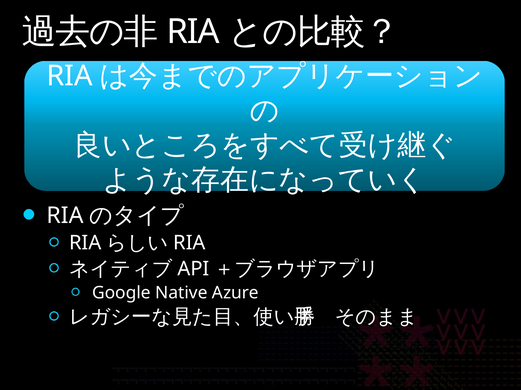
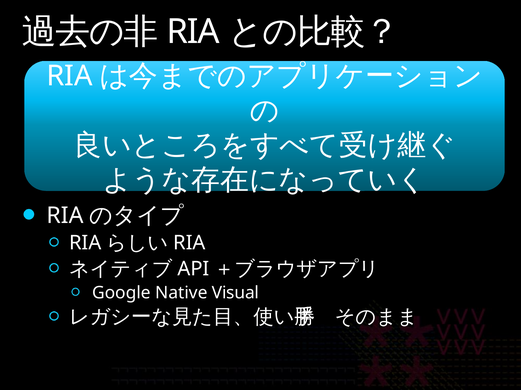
Azure: Azure -> Visual (235, 293)
